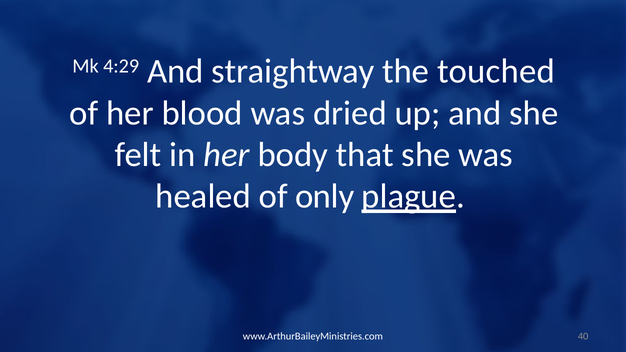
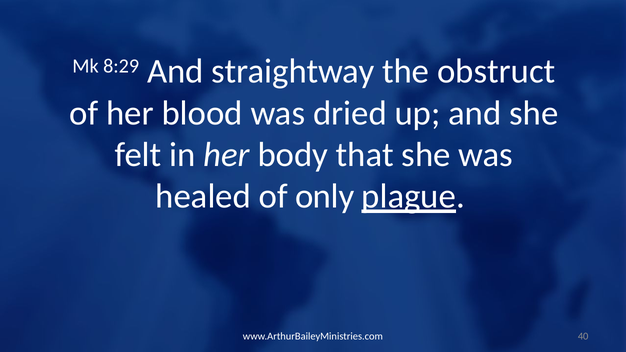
4:29: 4:29 -> 8:29 (121, 66)
touched: touched -> obstruct (496, 71)
